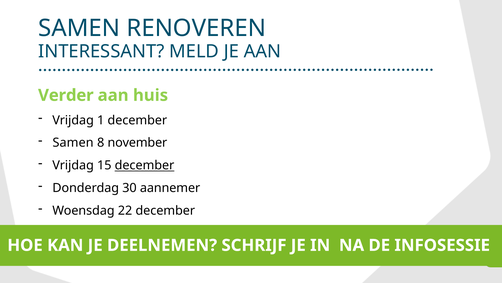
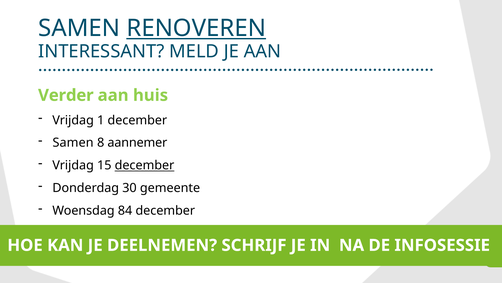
RENOVEREN underline: none -> present (196, 28)
november: november -> aannemer (137, 143)
aannemer: aannemer -> gemeente (170, 188)
22: 22 -> 84 (125, 210)
